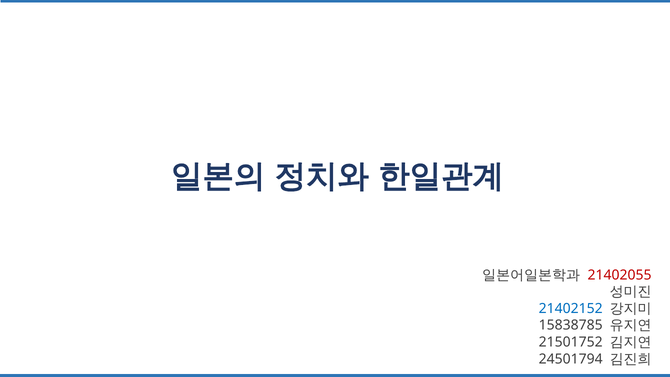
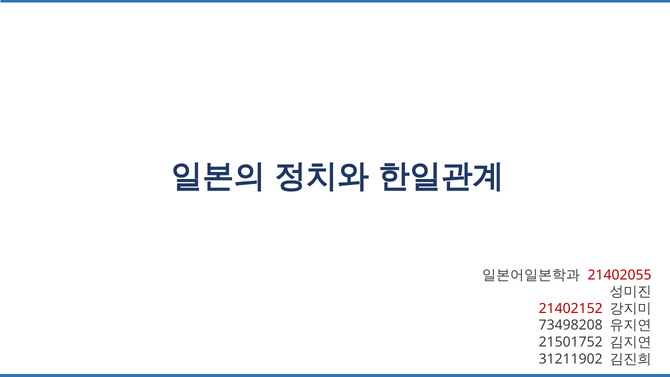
21402152 colour: blue -> red (571, 309)
15838785: 15838785 -> 73498208 (571, 325)
24501794: 24501794 -> 31211902 (571, 359)
